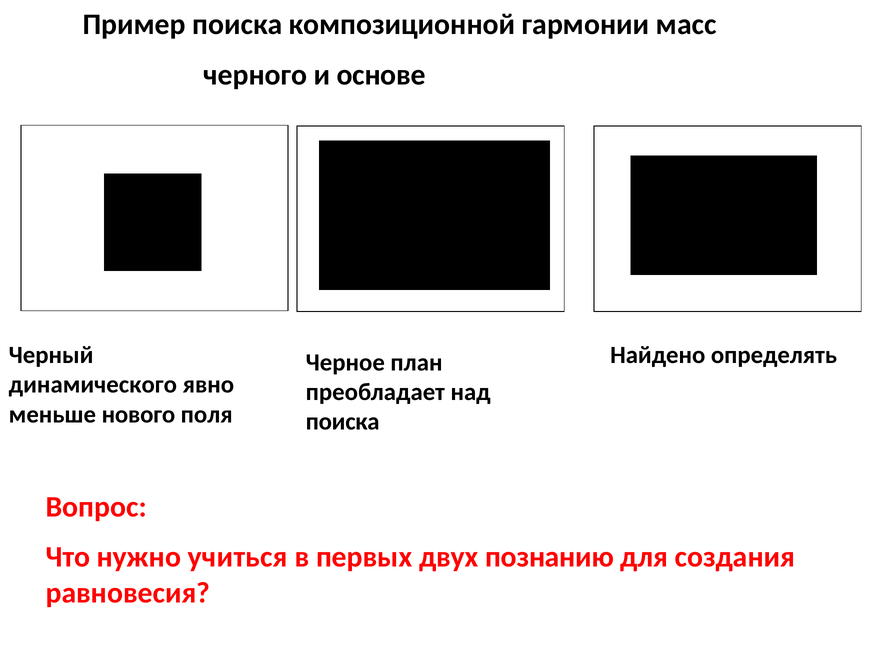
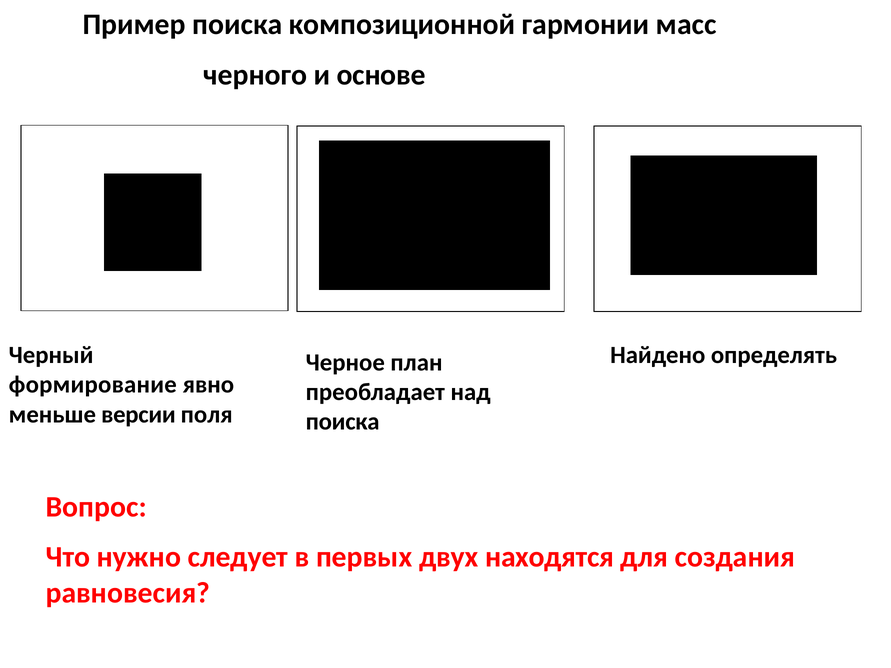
динамического: динамического -> формирование (93, 385)
нового: нового -> версии (138, 415)
учиться: учиться -> следует (238, 557)
познанию: познанию -> находятся (550, 557)
